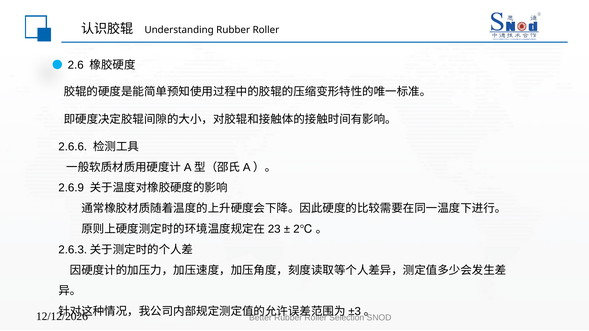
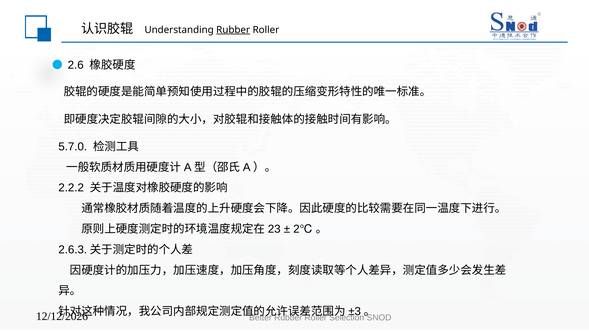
Rubber underline: none -> present (233, 30)
2.6.6: 2.6.6 -> 5.7.0 (73, 147)
2.6.9: 2.6.9 -> 2.2.2 (71, 188)
